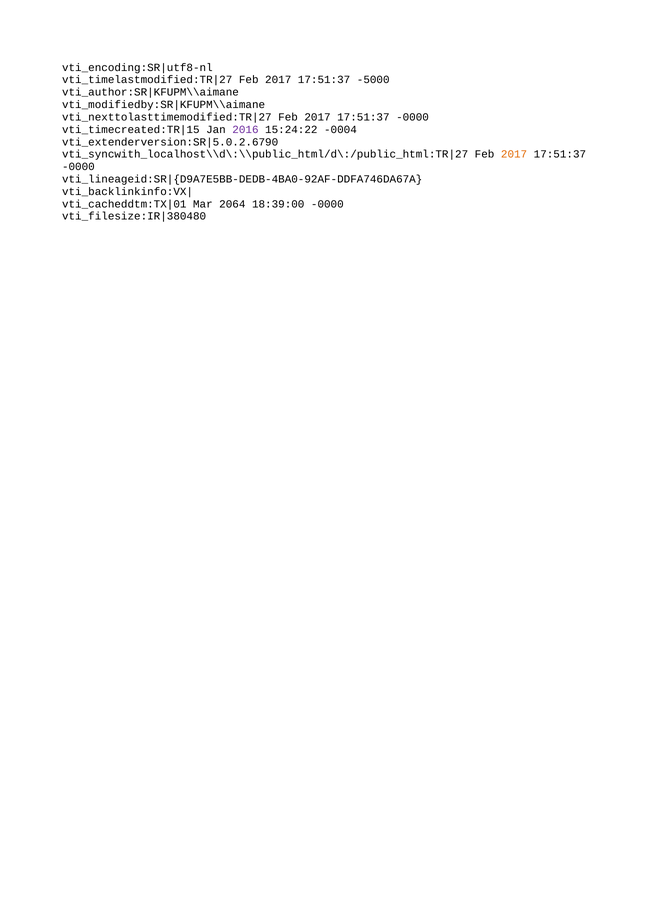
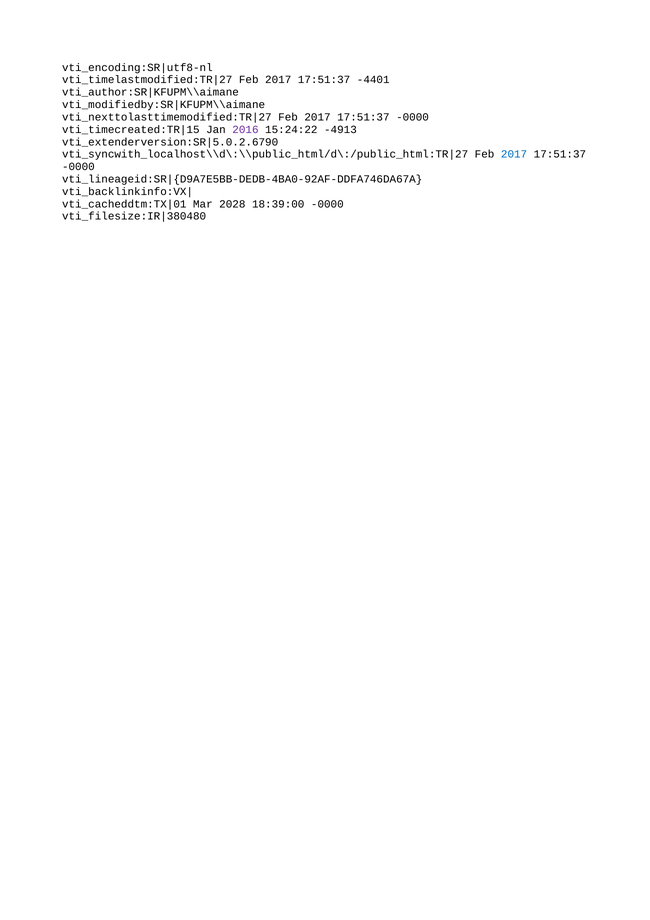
-5000: -5000 -> -4401 (373, 80)
-0004: -0004 -> -4913 (340, 129)
2017 colour: orange -> blue (514, 154)
2064: 2064 -> 2028 (232, 204)
